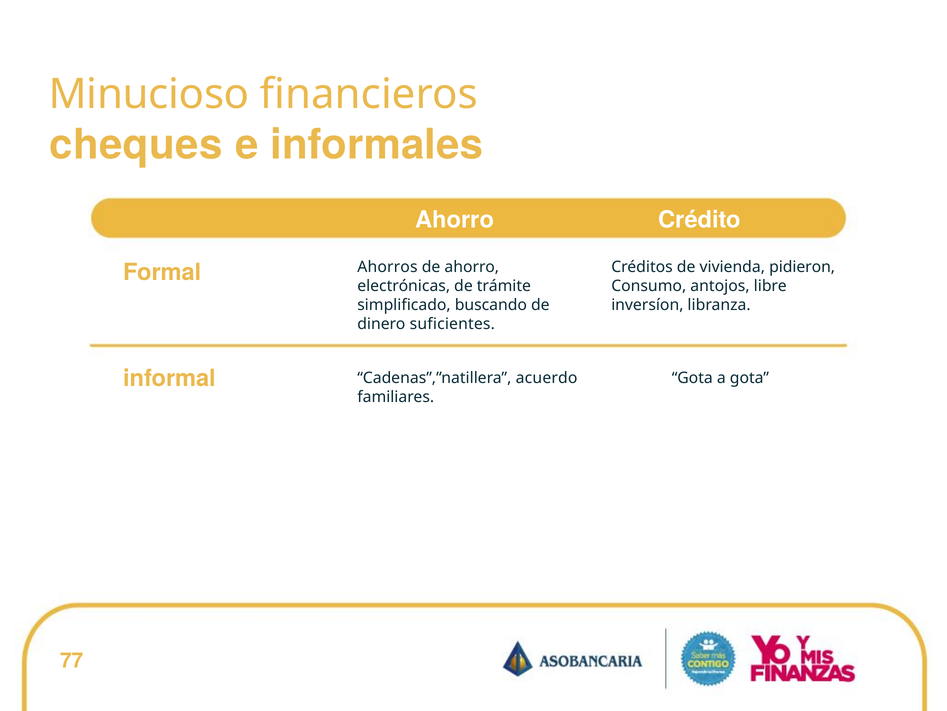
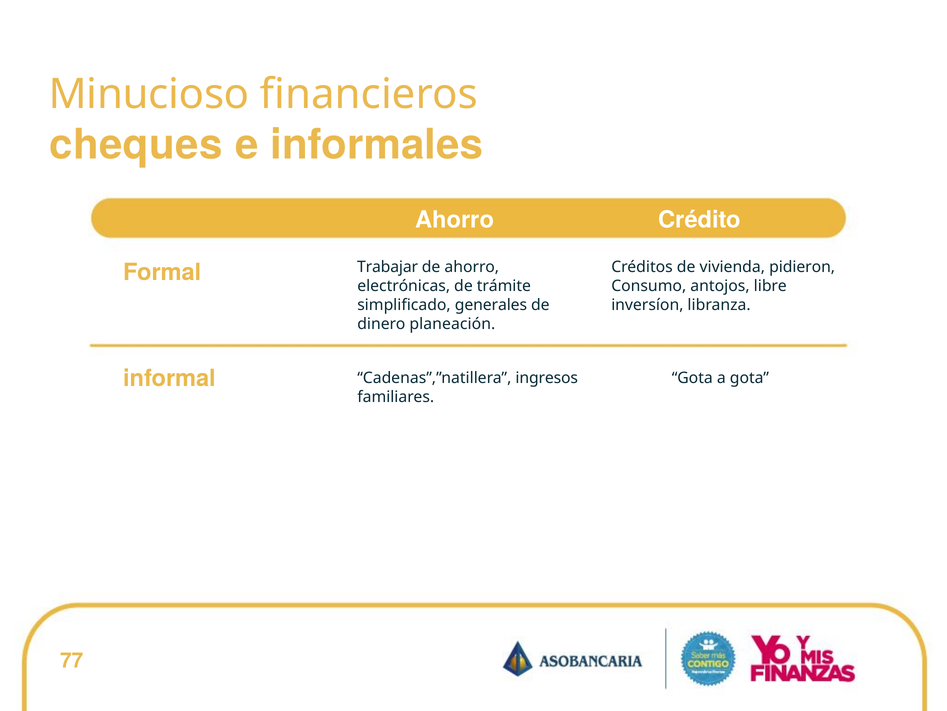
Ahorros: Ahorros -> Trabajar (388, 267)
buscando: buscando -> generales (491, 305)
suficientes: suficientes -> planeación (452, 323)
acuerdo: acuerdo -> ingresos (547, 378)
